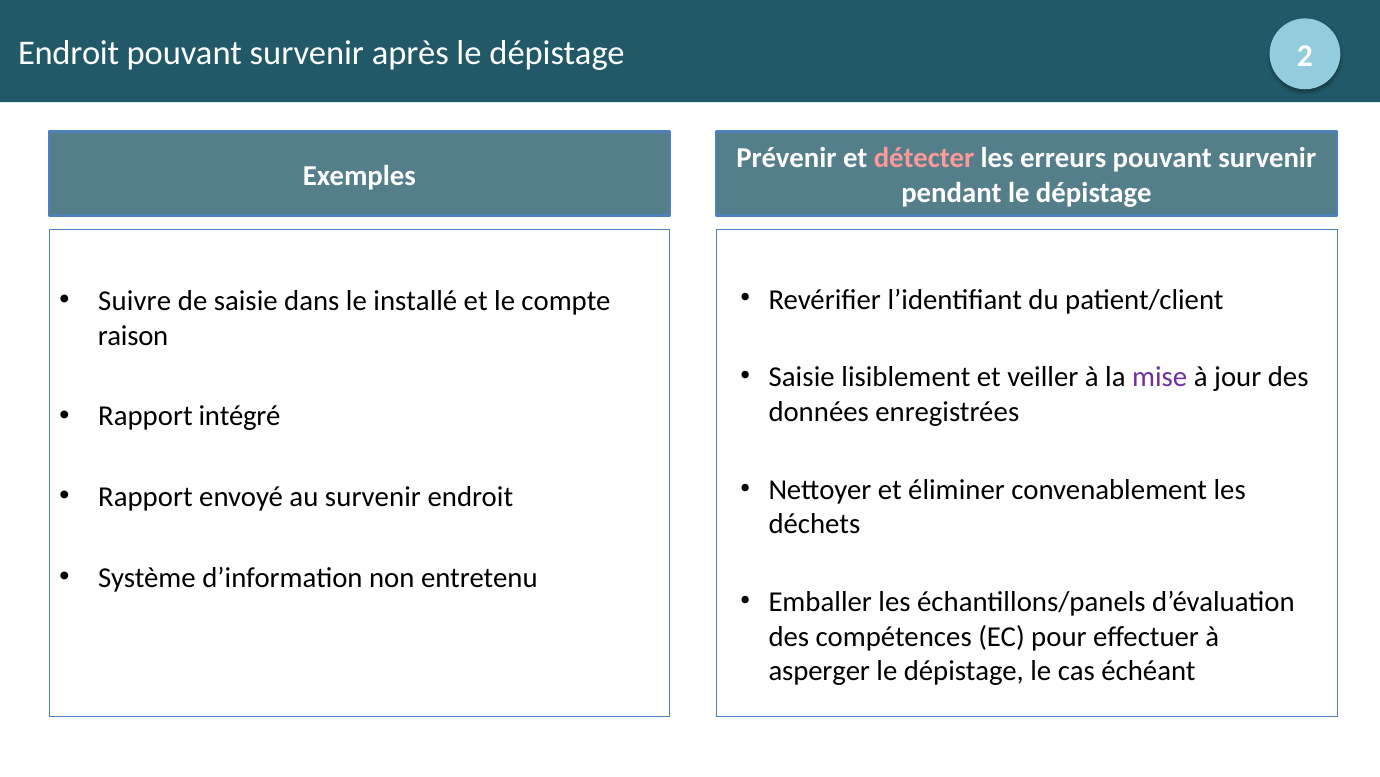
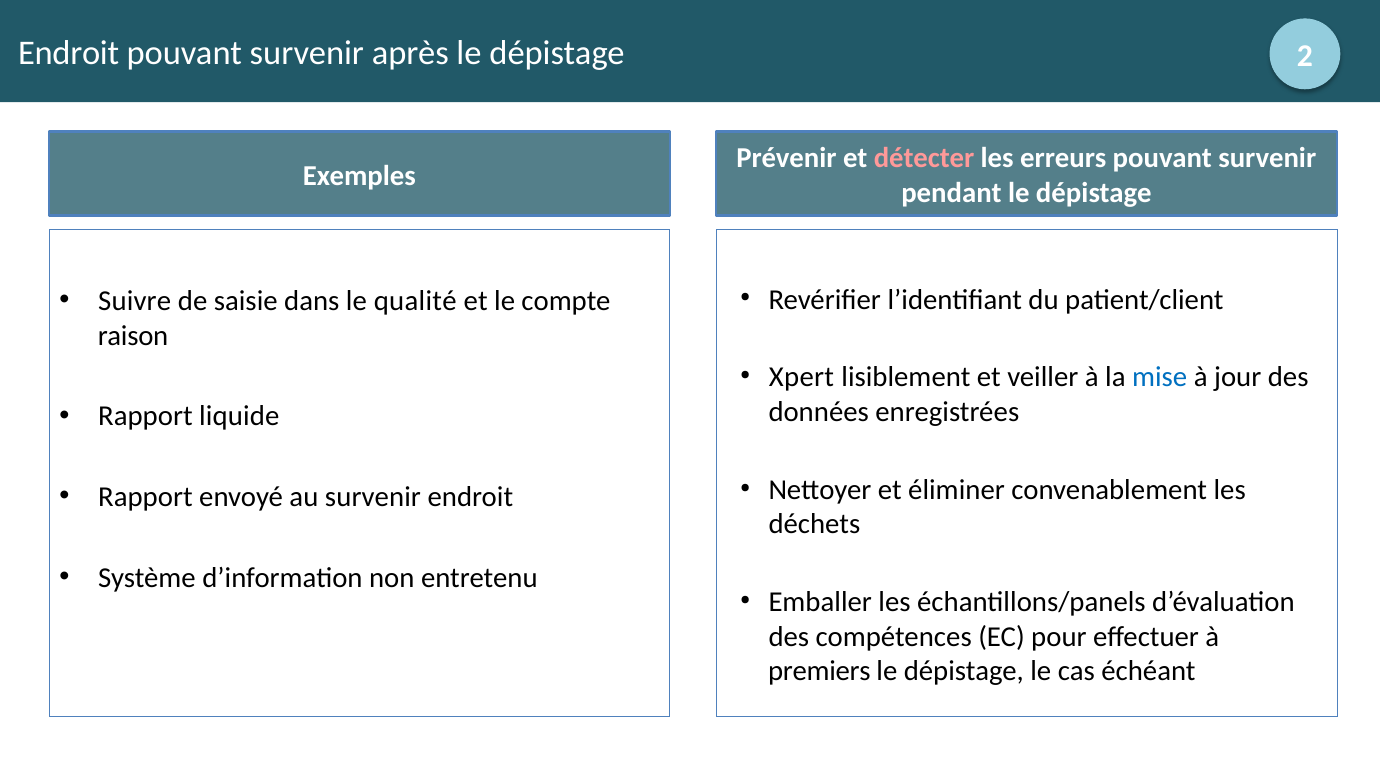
installé: installé -> qualité (415, 301)
Saisie: Saisie -> Xpert (802, 377)
mise colour: purple -> blue (1160, 377)
intégré: intégré -> liquide (239, 416)
asperger: asperger -> premiers (819, 671)
